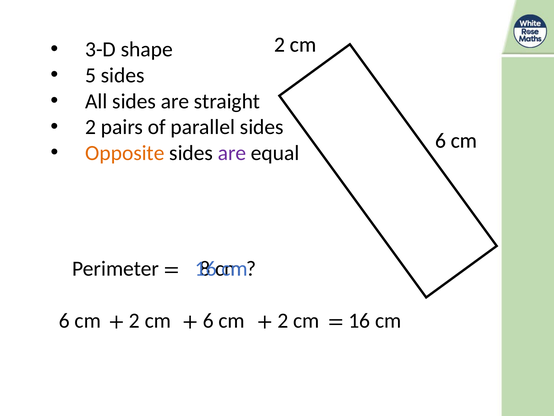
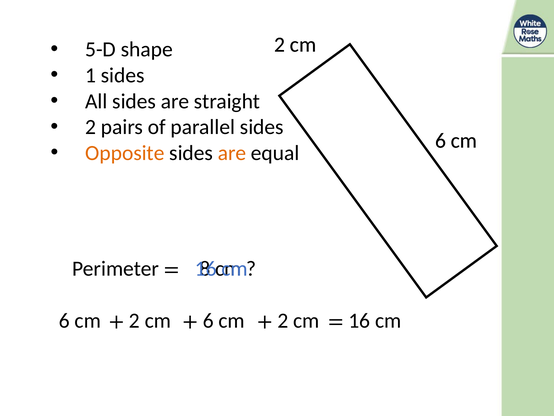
3-D: 3-D -> 5-D (101, 49)
5: 5 -> 1 (91, 75)
are colour: purple -> orange (232, 153)
